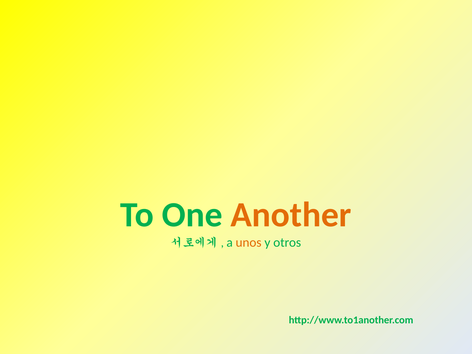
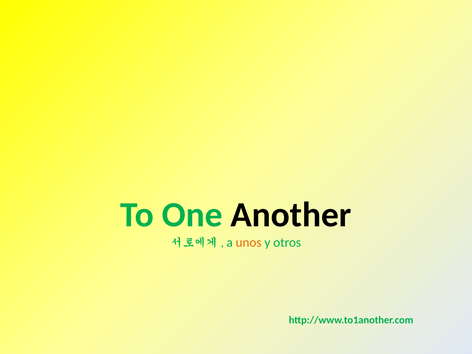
Another colour: orange -> black (291, 215)
